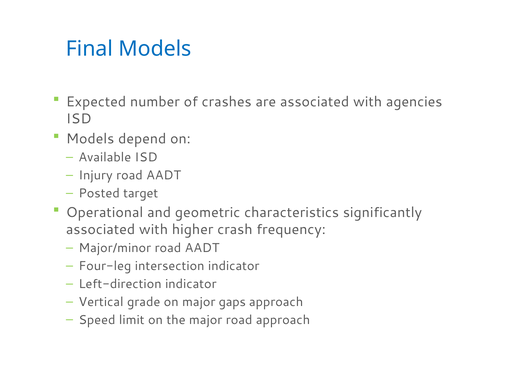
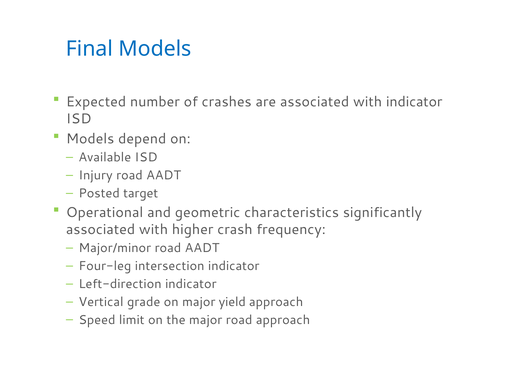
with agencies: agencies -> indicator (414, 101)
gaps: gaps -> yield (232, 301)
